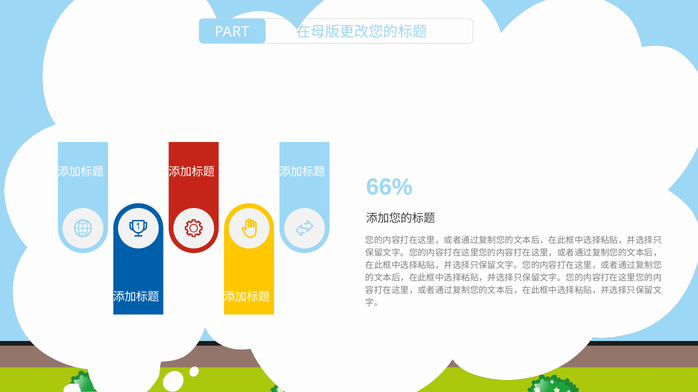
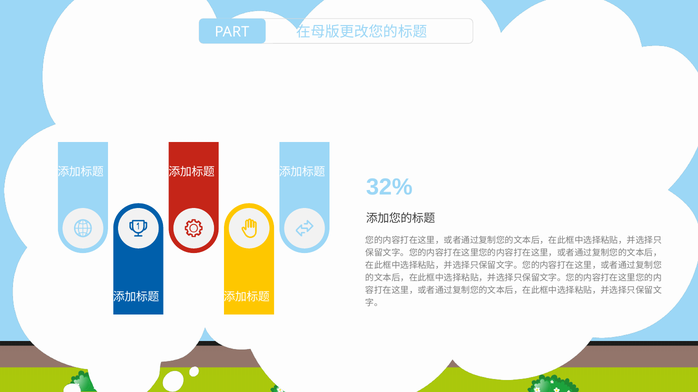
66%: 66% -> 32% (389, 187)
